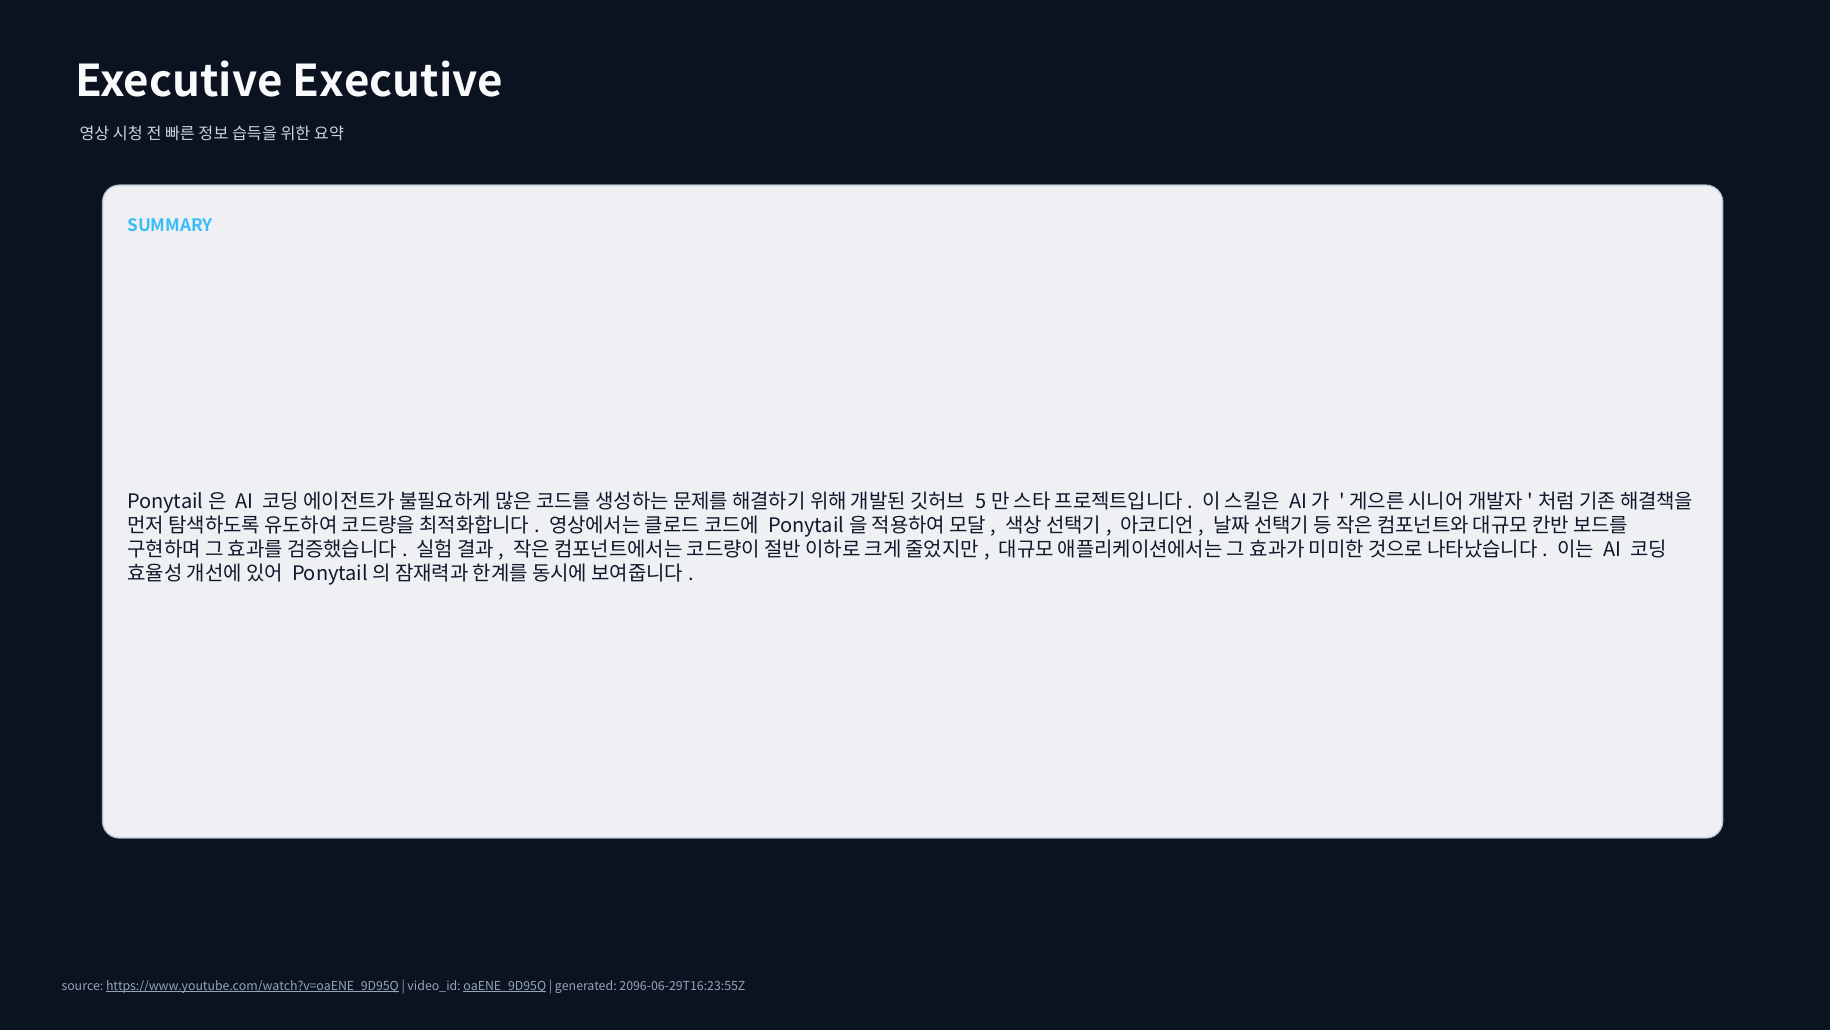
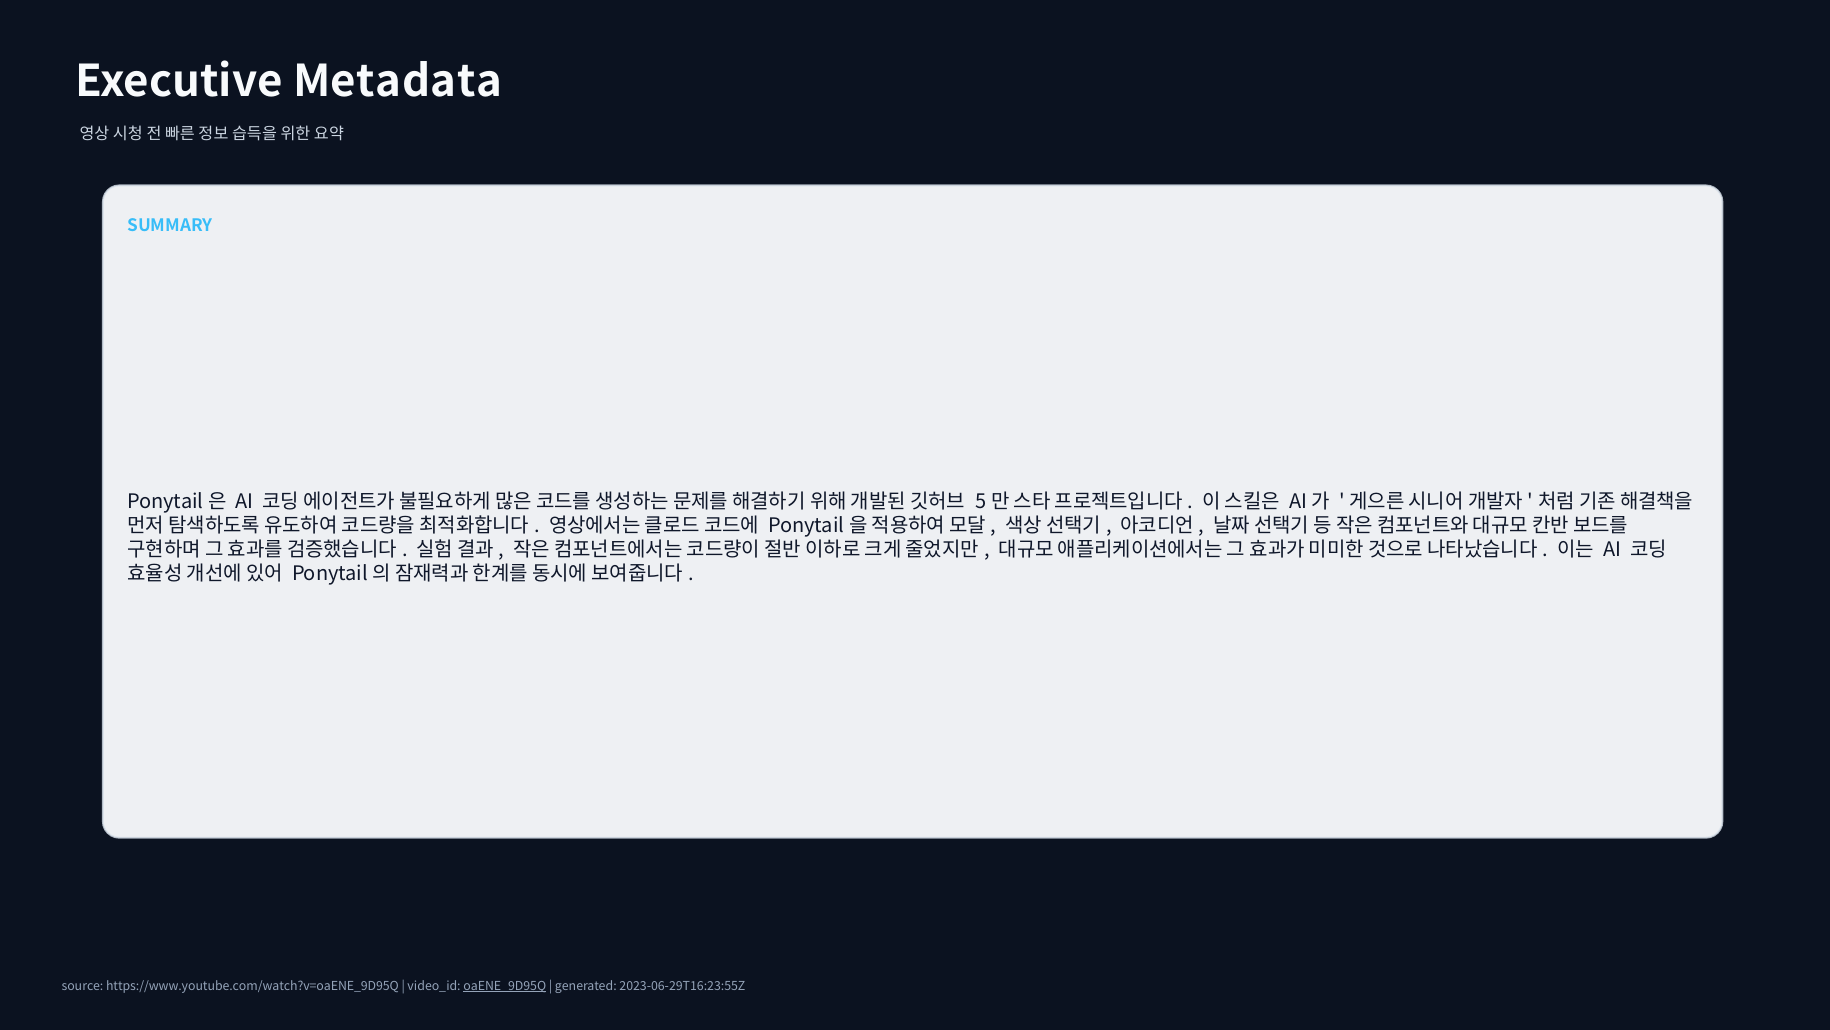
Executive Executive: Executive -> Metadata (398, 82)
https://www.youtube.com/watch?v=oaENE_9D95Q underline: present -> none (252, 986)
2096-06-29T16:23:55Z: 2096-06-29T16:23:55Z -> 2023-06-29T16:23:55Z (682, 986)
